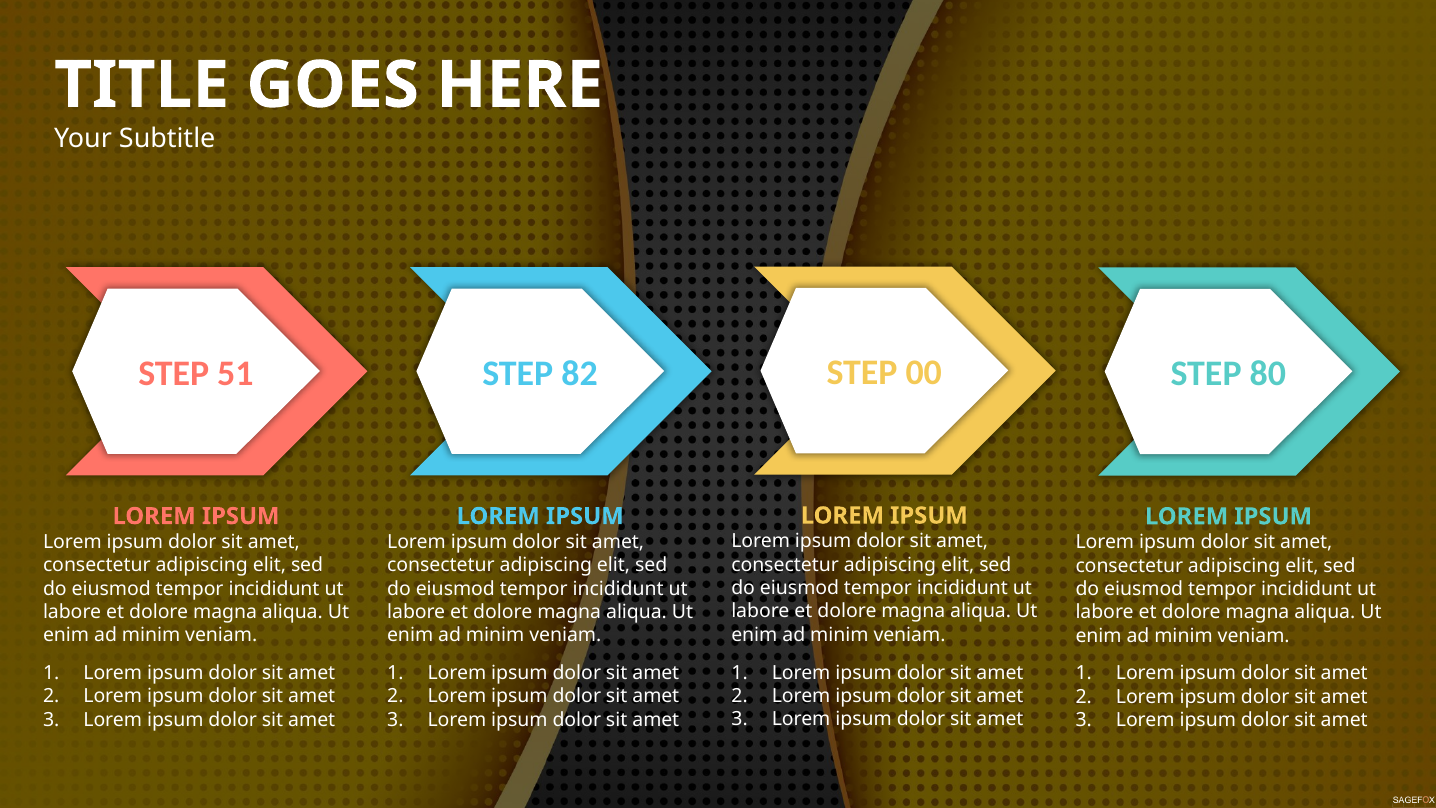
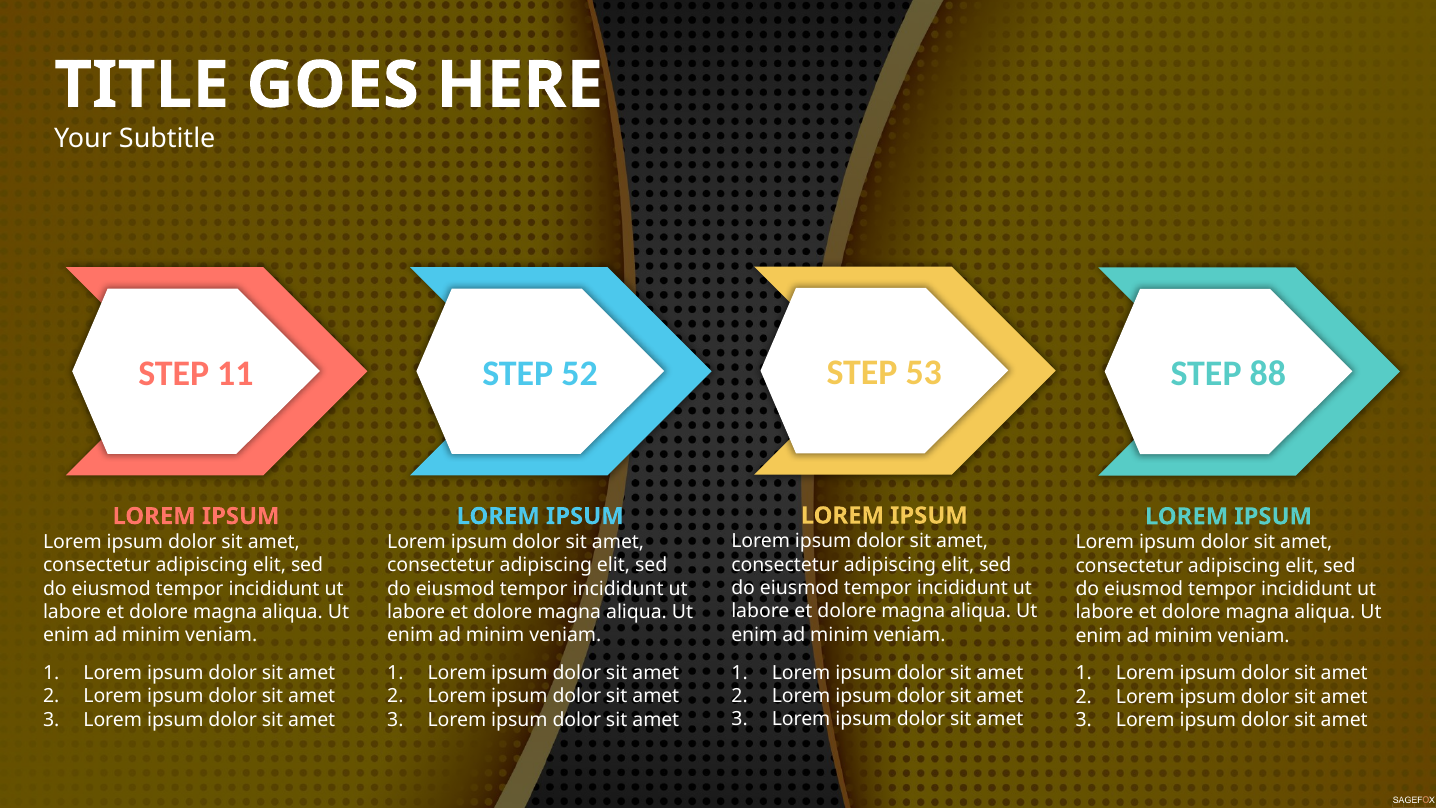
00: 00 -> 53 (924, 373)
51: 51 -> 11 (235, 374)
82: 82 -> 52 (580, 374)
80: 80 -> 88 (1268, 374)
